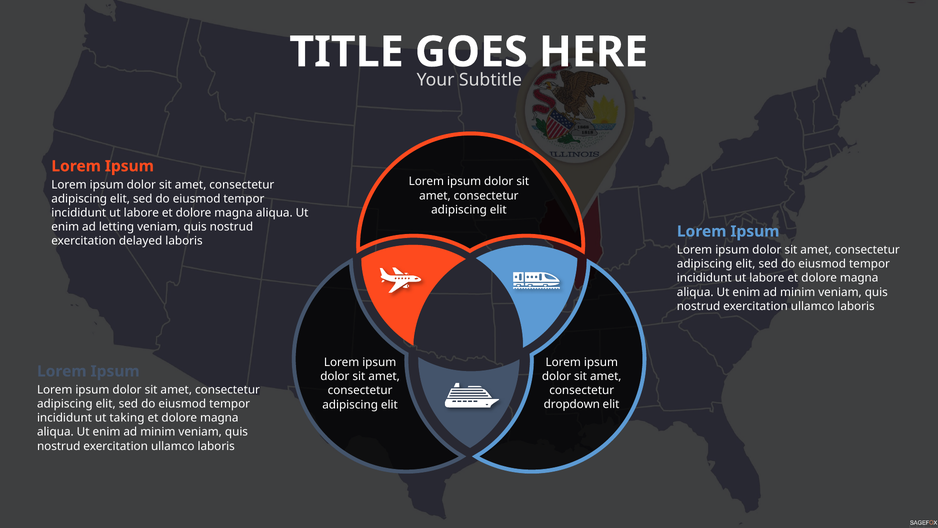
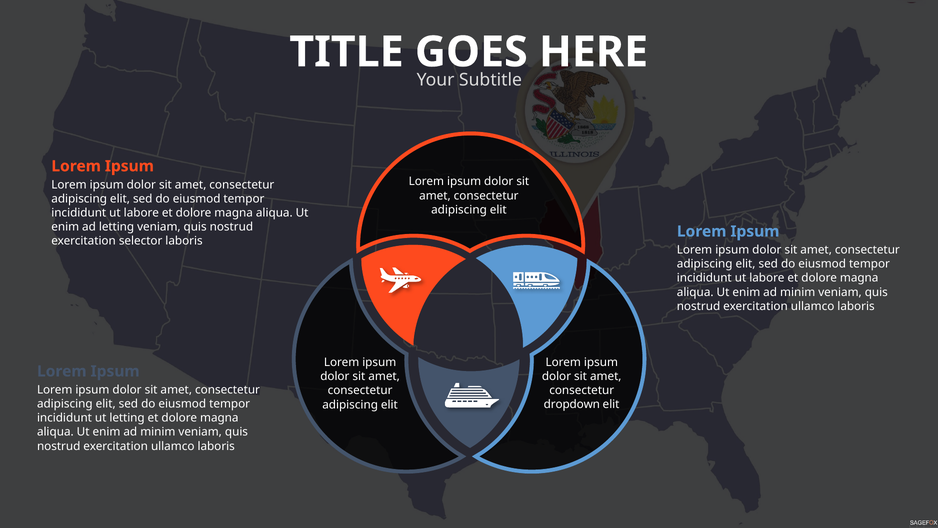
delayed: delayed -> selector (141, 241)
ut taking: taking -> letting (127, 418)
